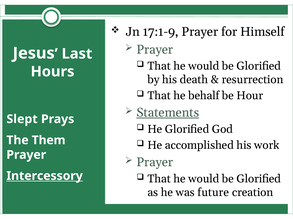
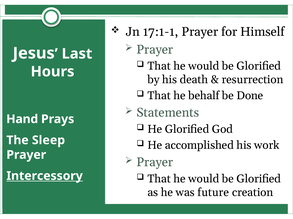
17:1-9: 17:1-9 -> 17:1-1 (161, 32)
Hour: Hour -> Done (250, 96)
Statements underline: present -> none (168, 113)
Slept: Slept -> Hand (22, 119)
Them: Them -> Sleep (48, 141)
